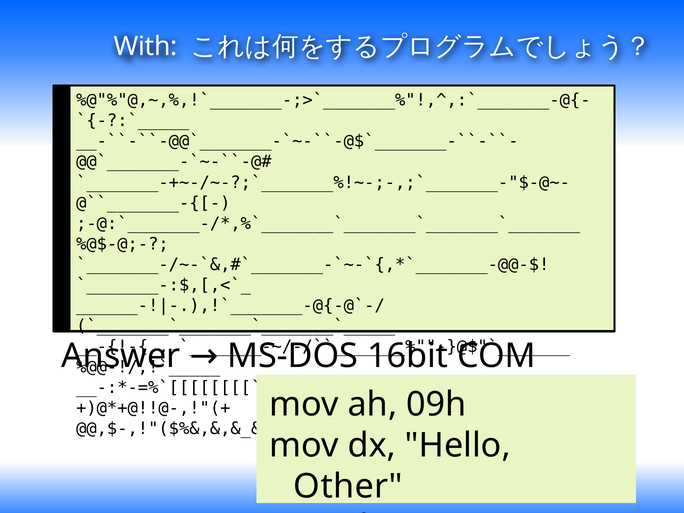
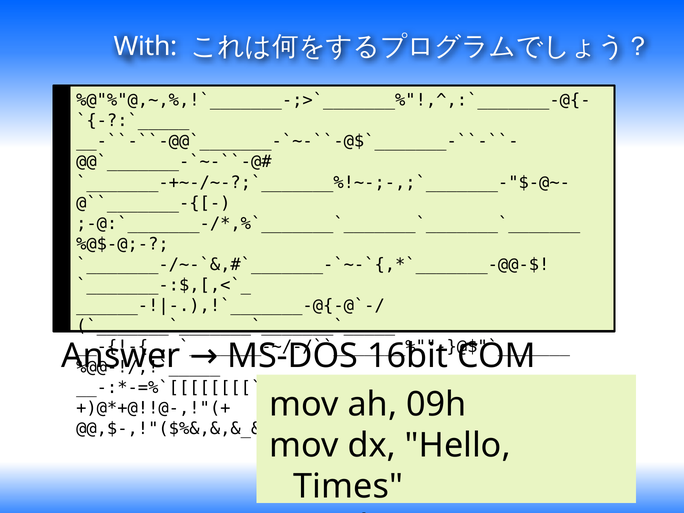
Other: Other -> Times (348, 487)
